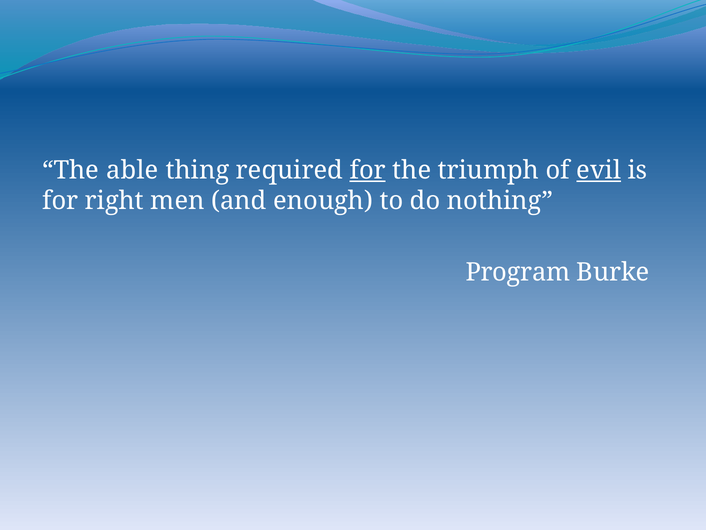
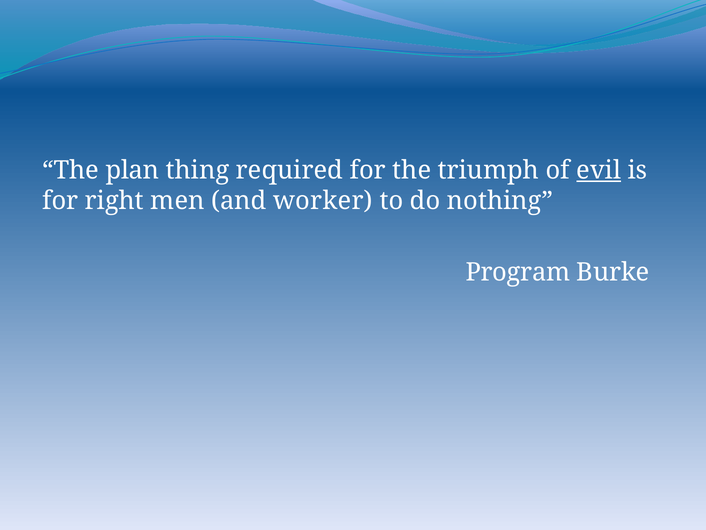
able: able -> plan (133, 170)
for underline: present -> none (368, 170)
enough: enough -> worker (323, 201)
